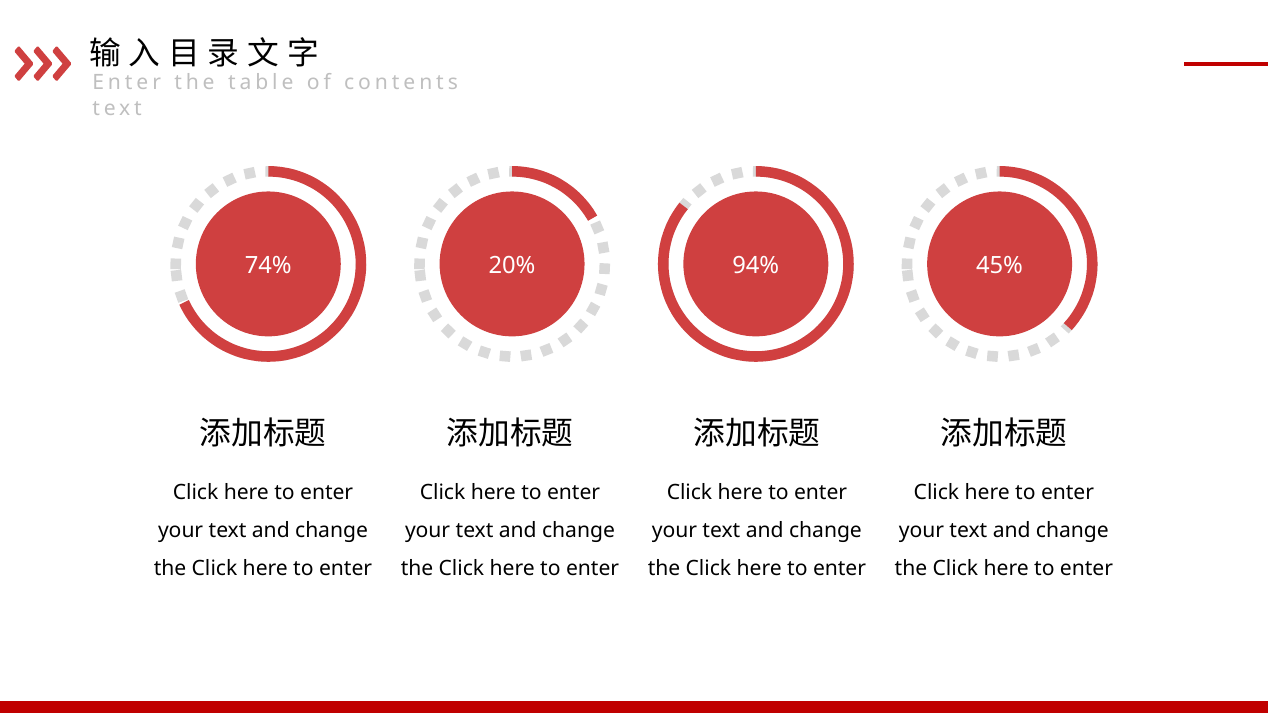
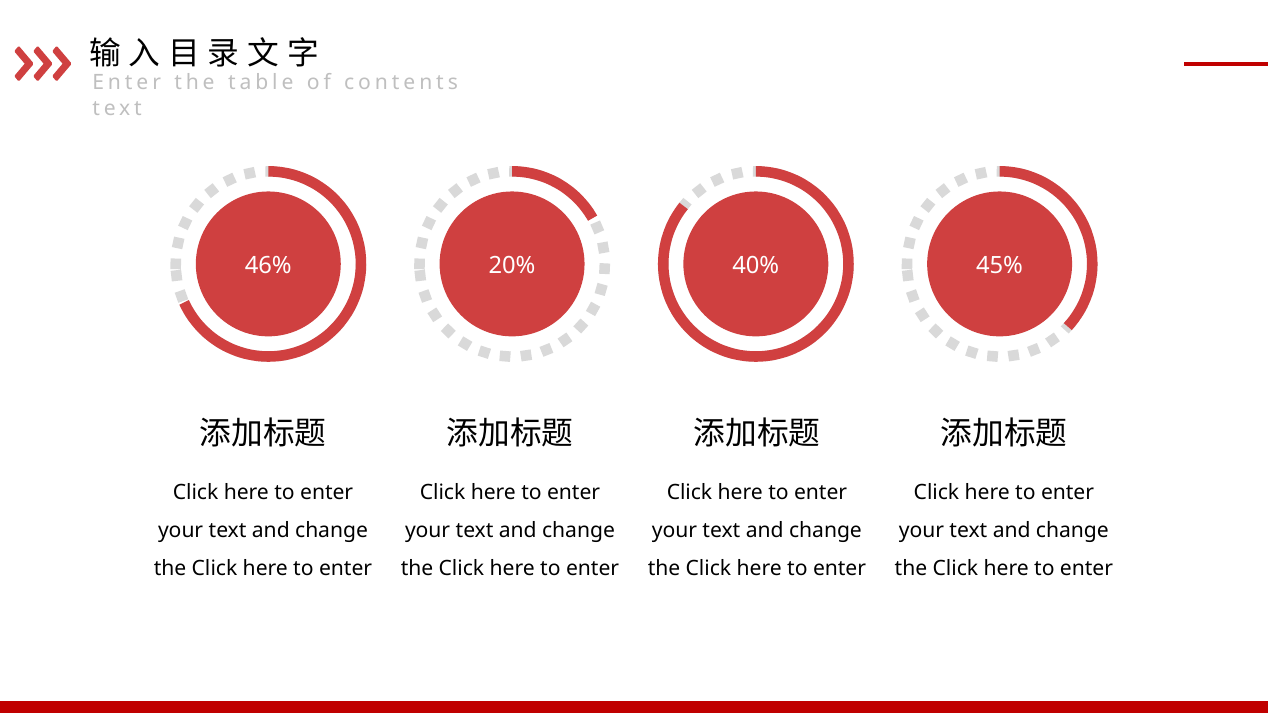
74%: 74% -> 46% (268, 266)
94%: 94% -> 40% (756, 266)
